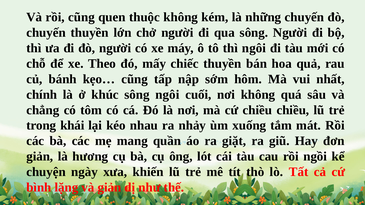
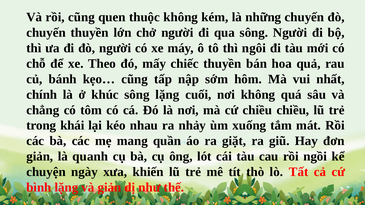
sông ngôi: ngôi -> lặng (167, 95)
hương: hương -> quanh (90, 157)
